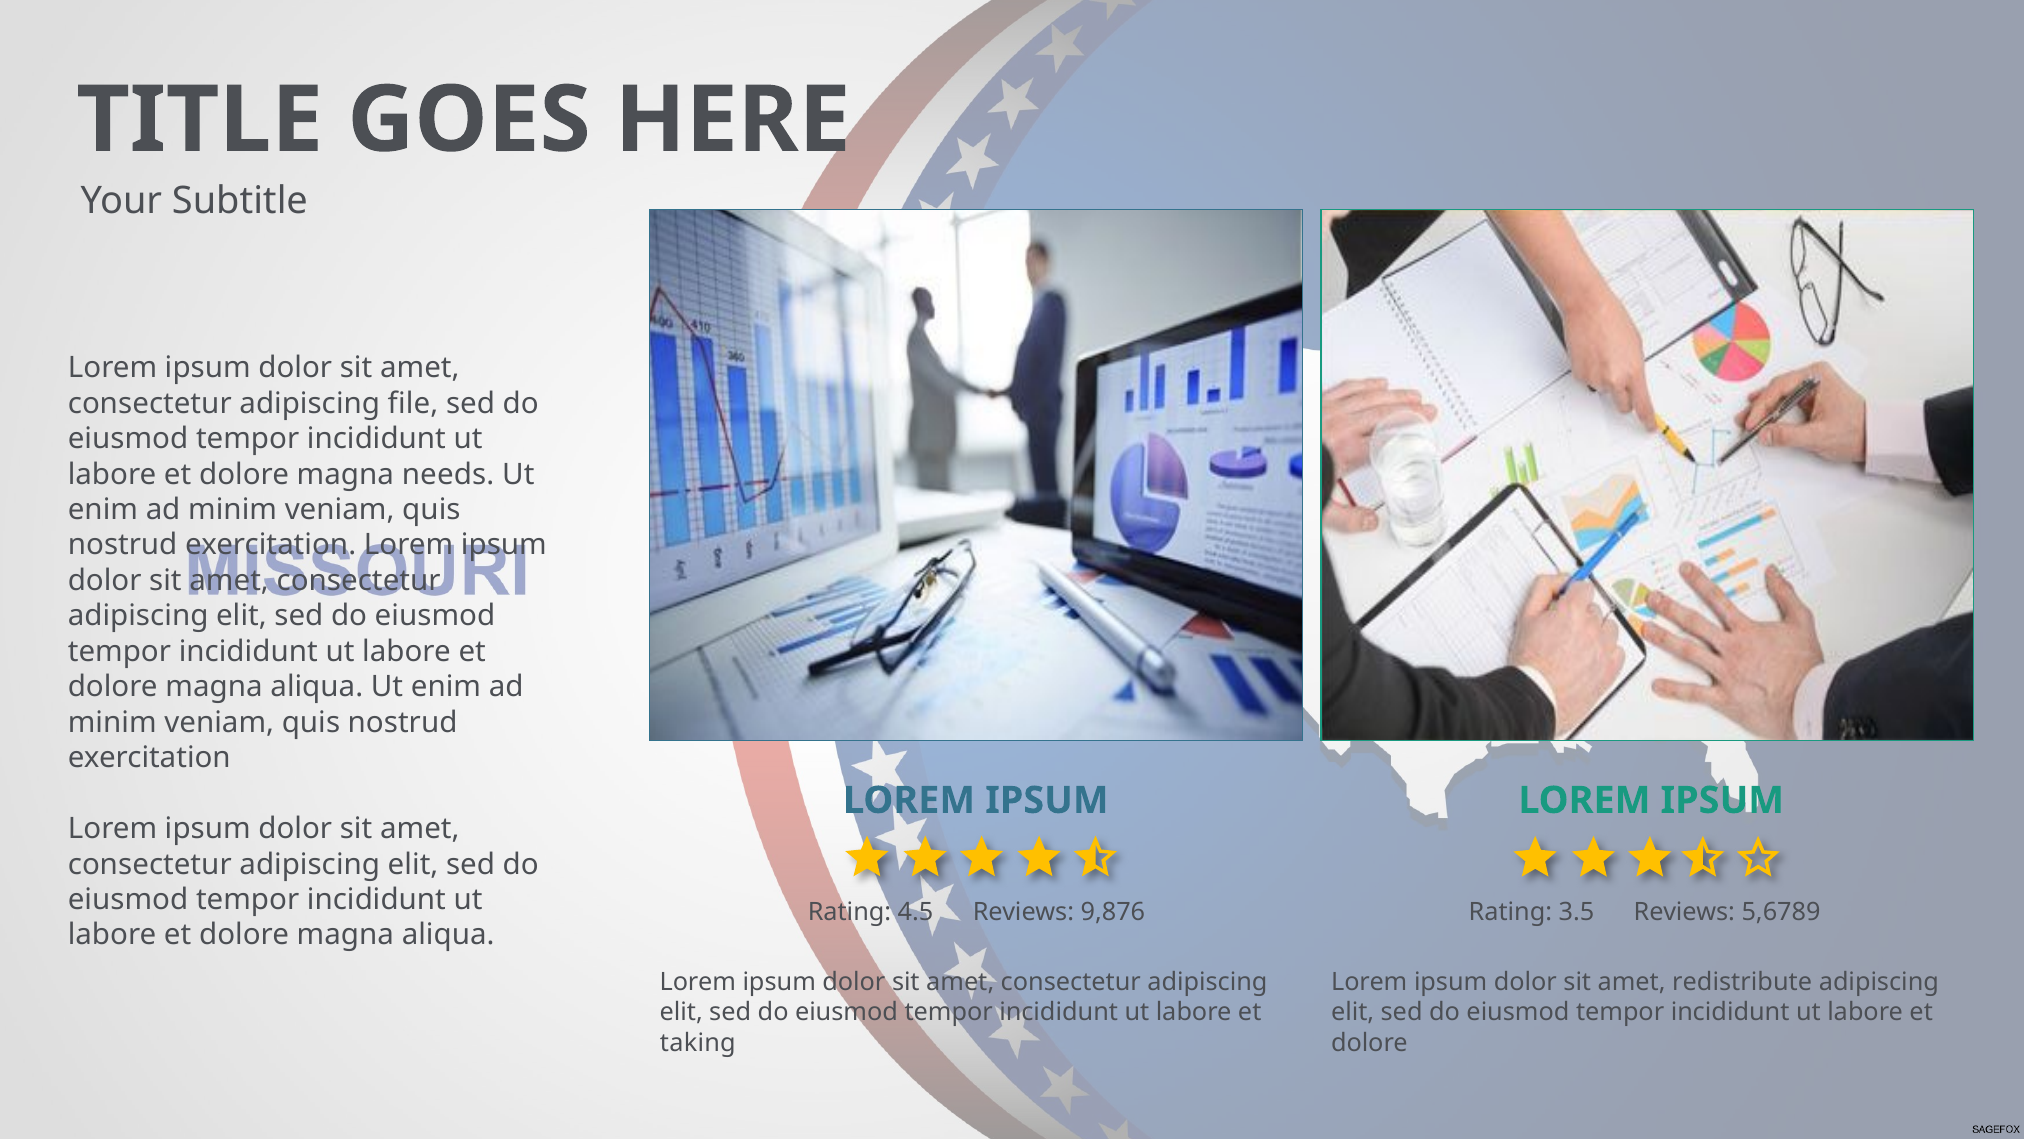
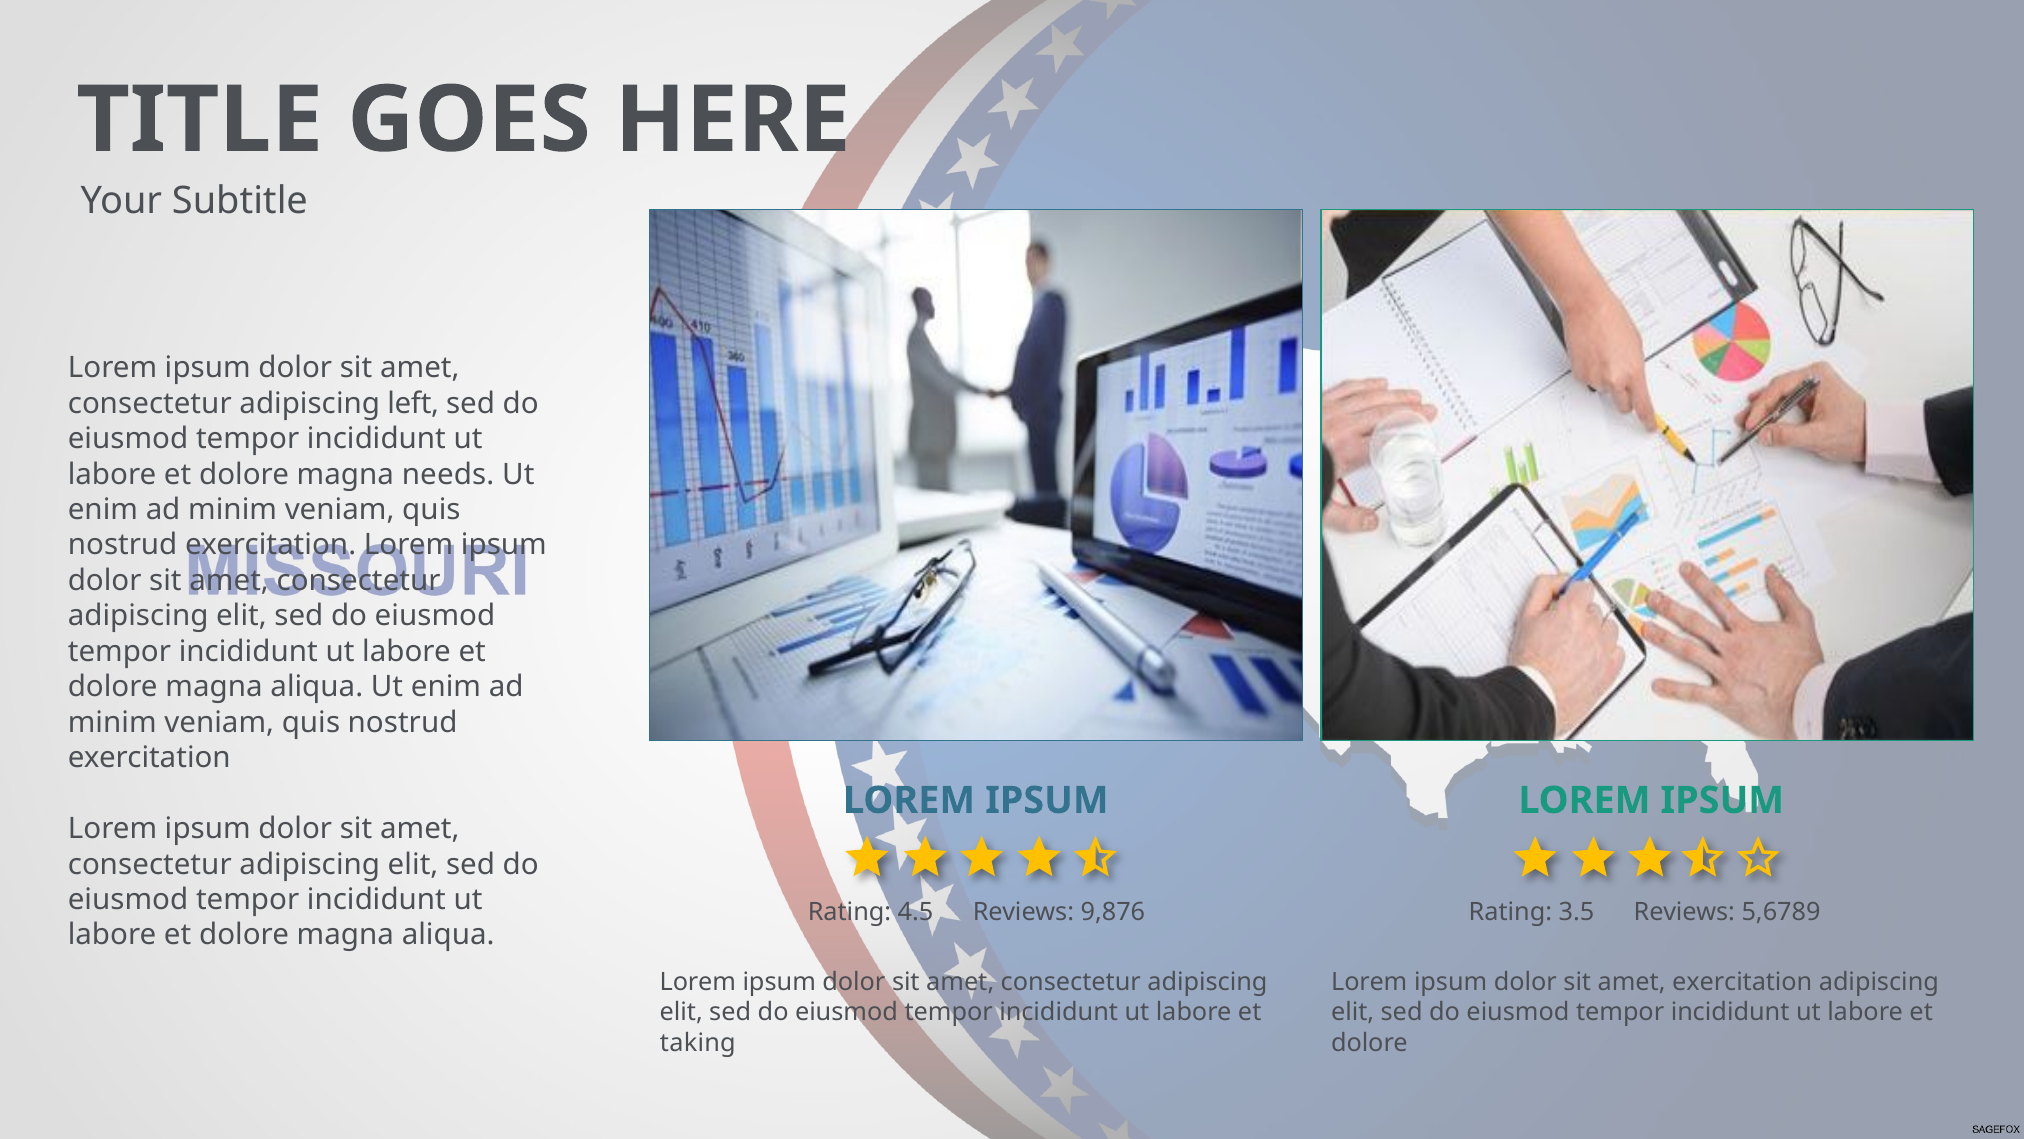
file: file -> left (413, 403)
amet redistribute: redistribute -> exercitation (1742, 982)
